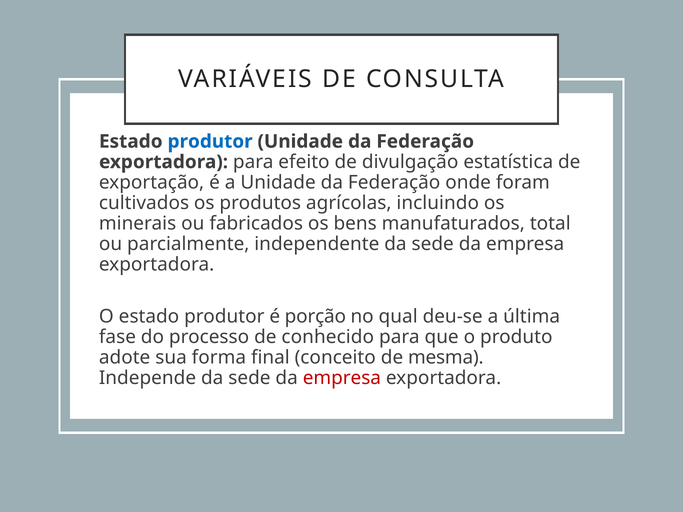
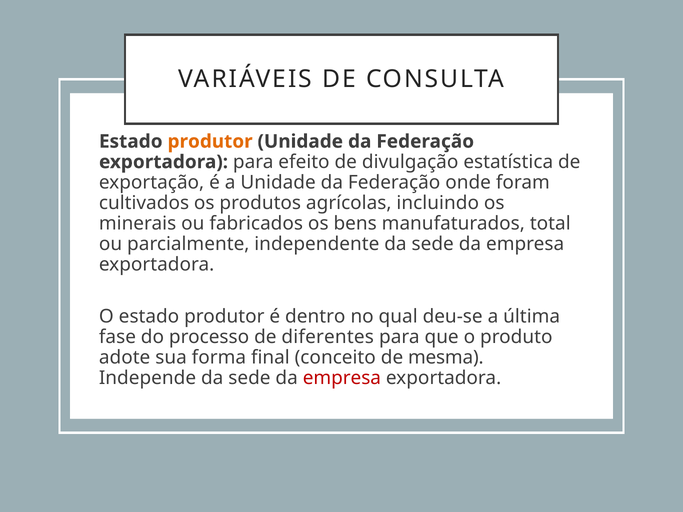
produtor colour: blue -> orange (210, 142)
porção: porção -> dentro (315, 317)
conhecido: conhecido -> diferentes (328, 337)
